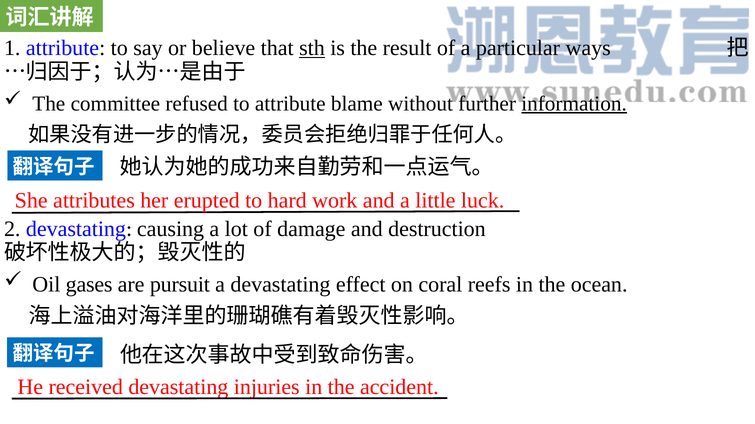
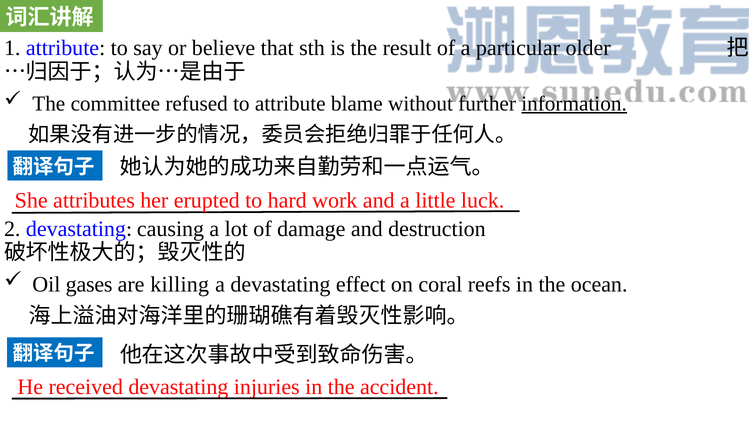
sth underline: present -> none (312, 48)
ways: ways -> older (588, 48)
pursuit: pursuit -> killing (180, 285)
